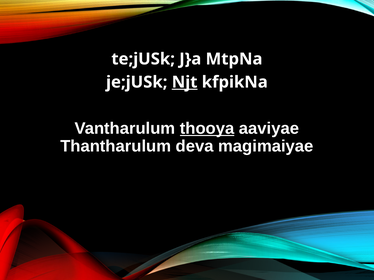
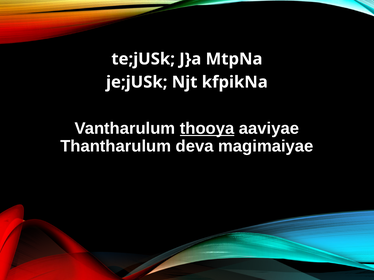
Njt underline: present -> none (185, 82)
